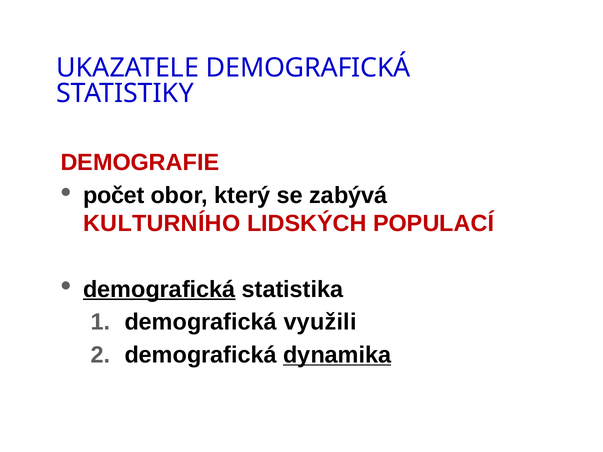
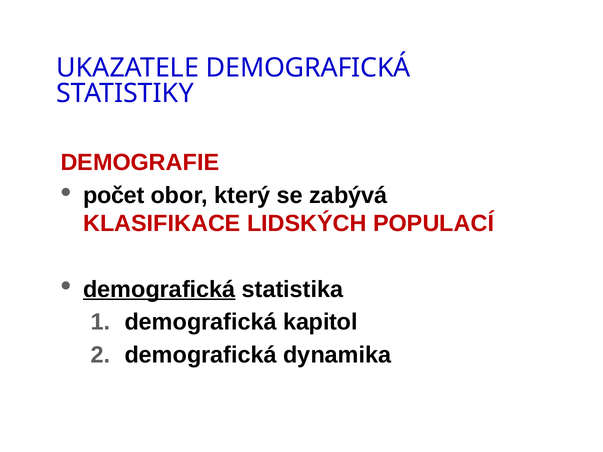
KULTURNÍHO: KULTURNÍHO -> KLASIFIKACE (162, 224)
využili: využili -> kapitol (320, 322)
dynamika underline: present -> none (337, 355)
